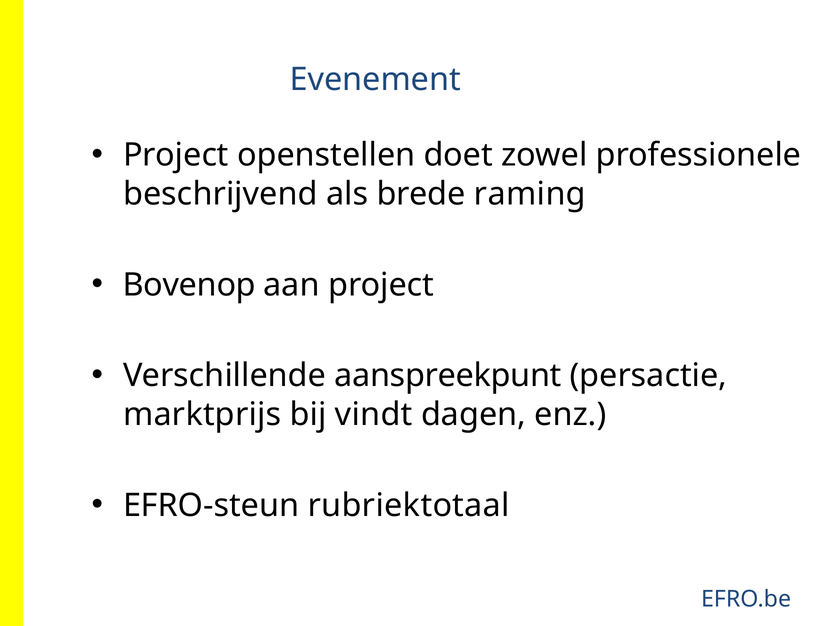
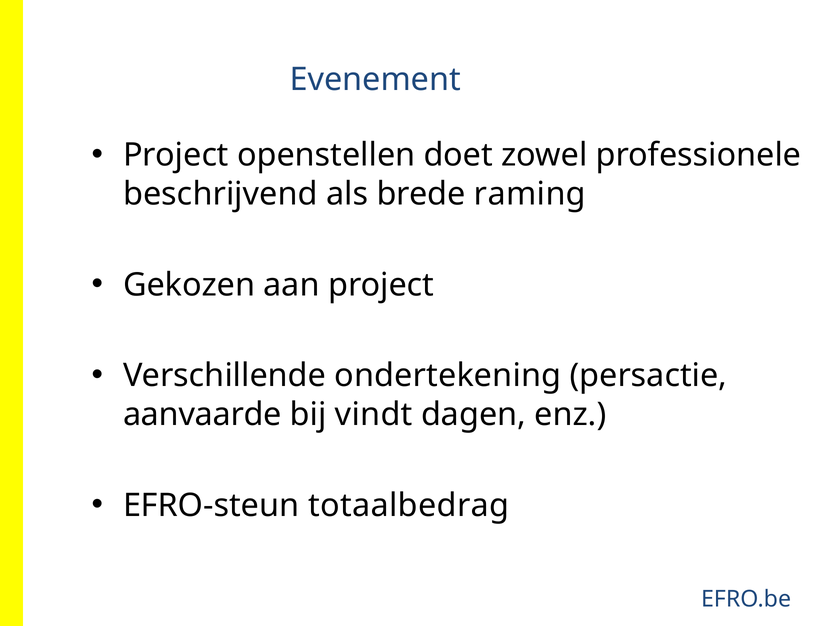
Bovenop: Bovenop -> Gekozen (189, 285)
aanspreekpunt: aanspreekpunt -> ondertekening (448, 375)
marktprijs: marktprijs -> aanvaarde (202, 414)
rubriektotaal: rubriektotaal -> totaalbedrag (409, 505)
